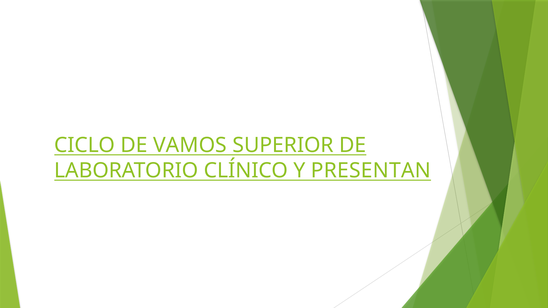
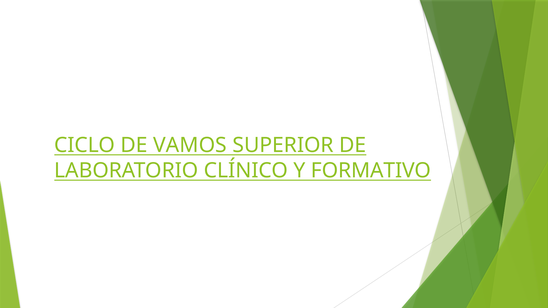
PRESENTAN: PRESENTAN -> FORMATIVO (371, 171)
